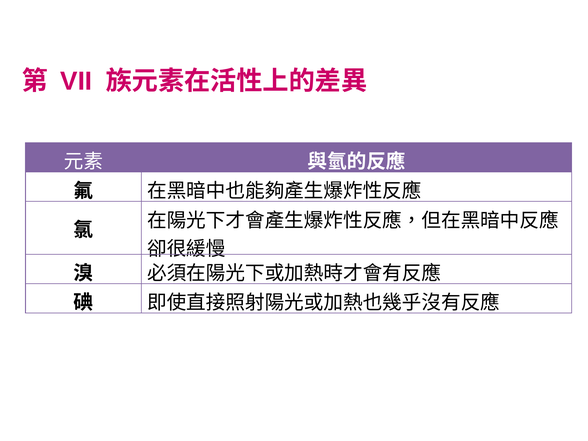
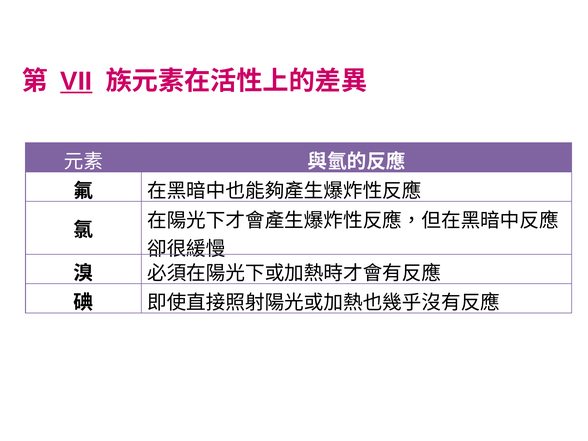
VII underline: none -> present (76, 81)
